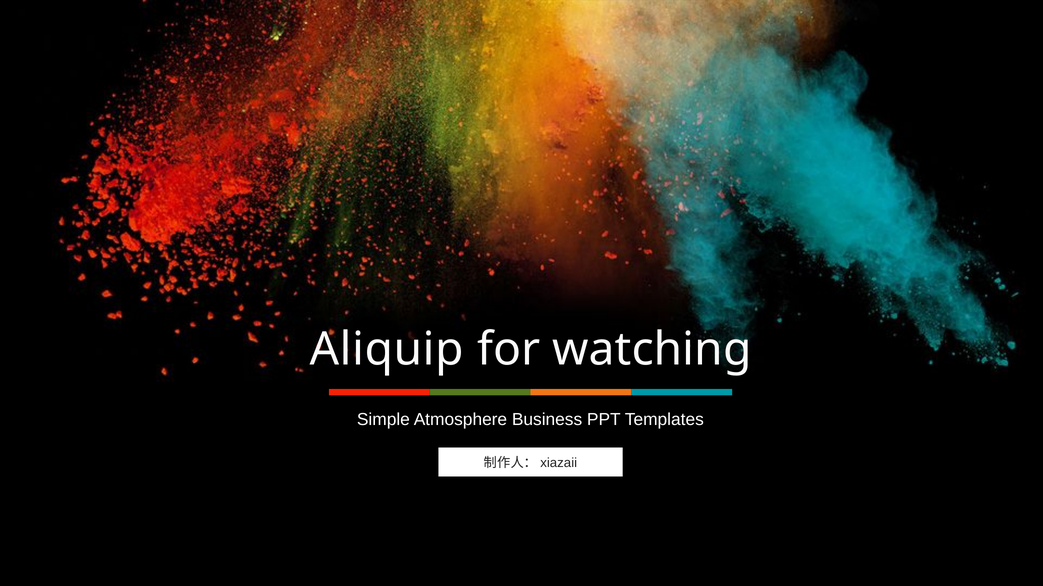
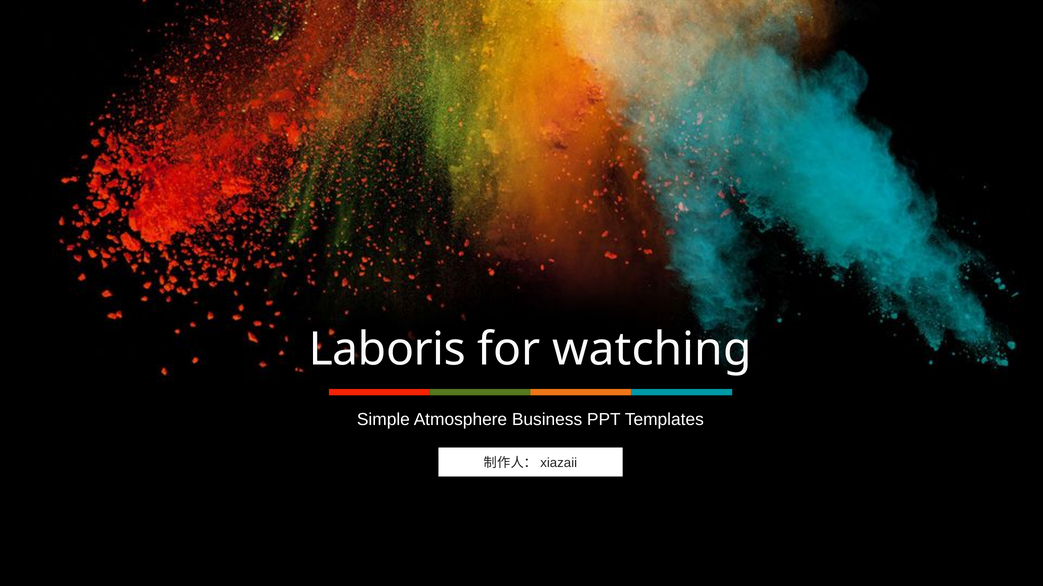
Aliquip: Aliquip -> Laboris (387, 350)
